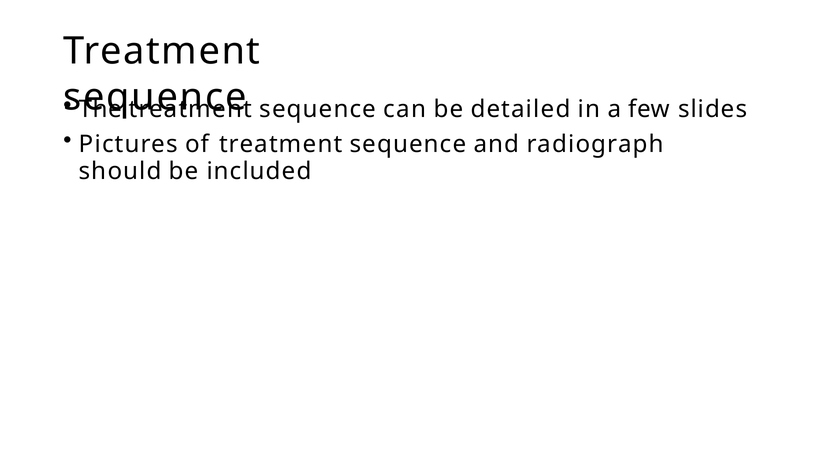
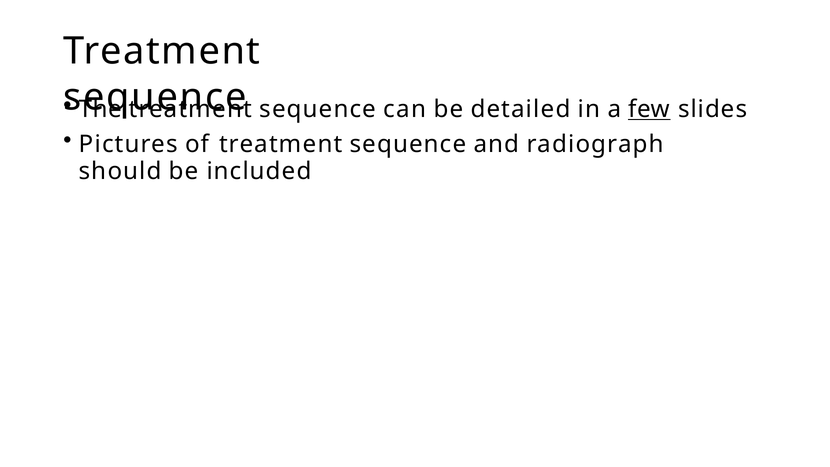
few underline: none -> present (649, 109)
